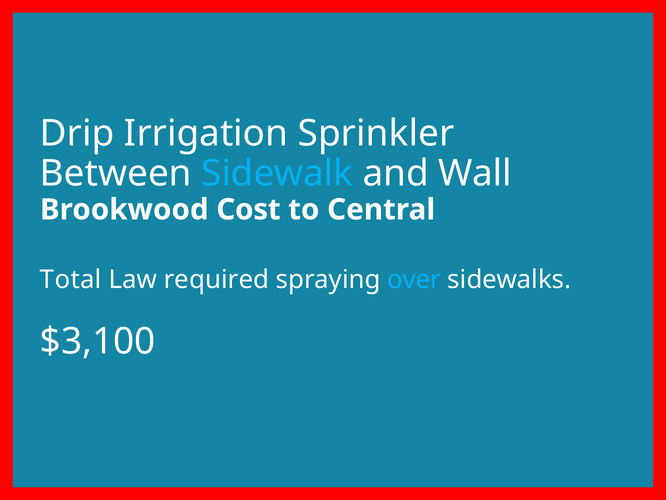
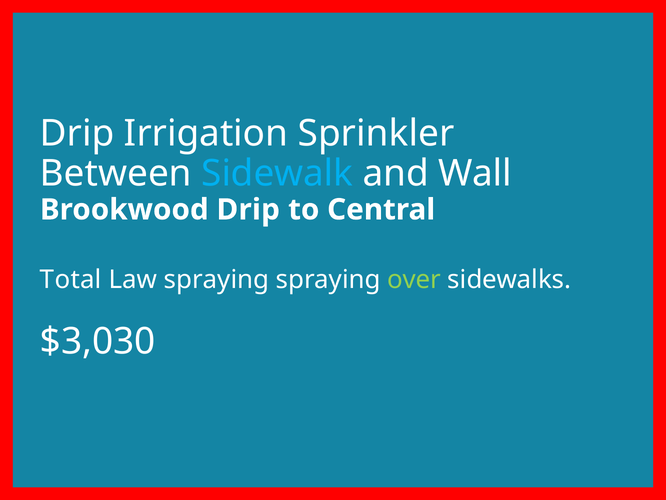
Brookwood Cost: Cost -> Drip (248, 209)
Law required: required -> spraying (216, 279)
over colour: light blue -> light green (414, 279)
$3,100: $3,100 -> $3,030 (98, 341)
